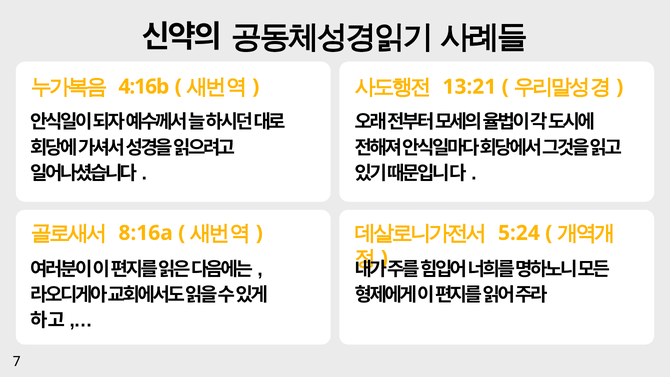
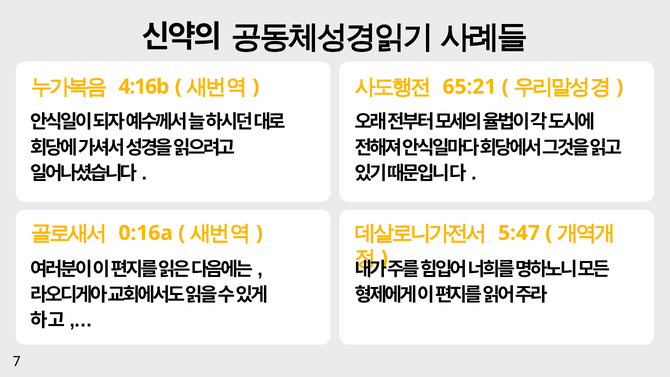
13:21: 13:21 -> 65:21 (469, 87)
8:16a: 8:16a -> 0:16a (146, 233)
5:24: 5:24 -> 5:47 (519, 233)
